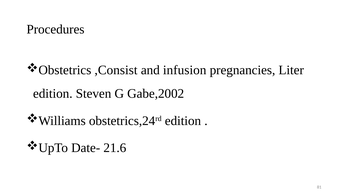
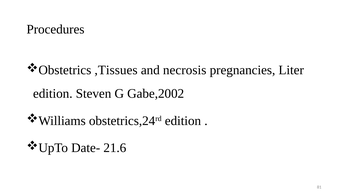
,Consist: ,Consist -> ,Tissues (116, 70)
infusion: infusion -> necrosis (185, 70)
